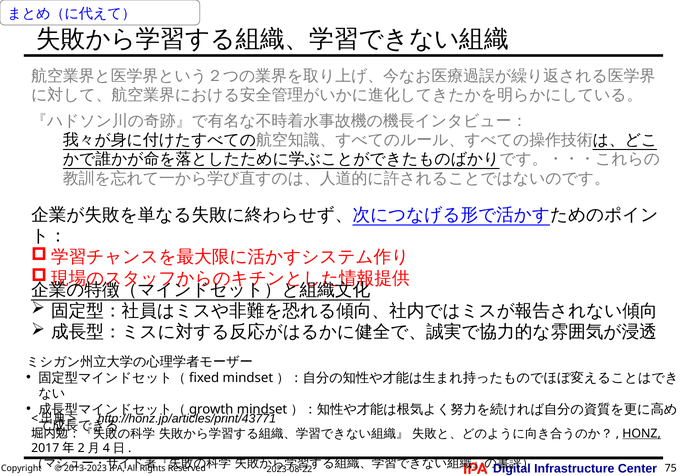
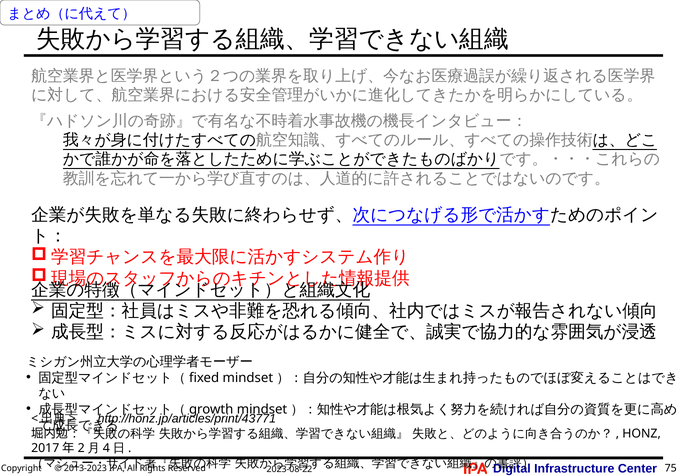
HONZ underline: present -> none (642, 433)
